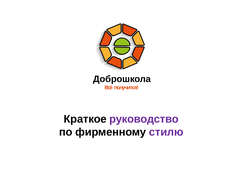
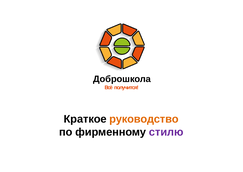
руководство colour: purple -> orange (144, 119)
